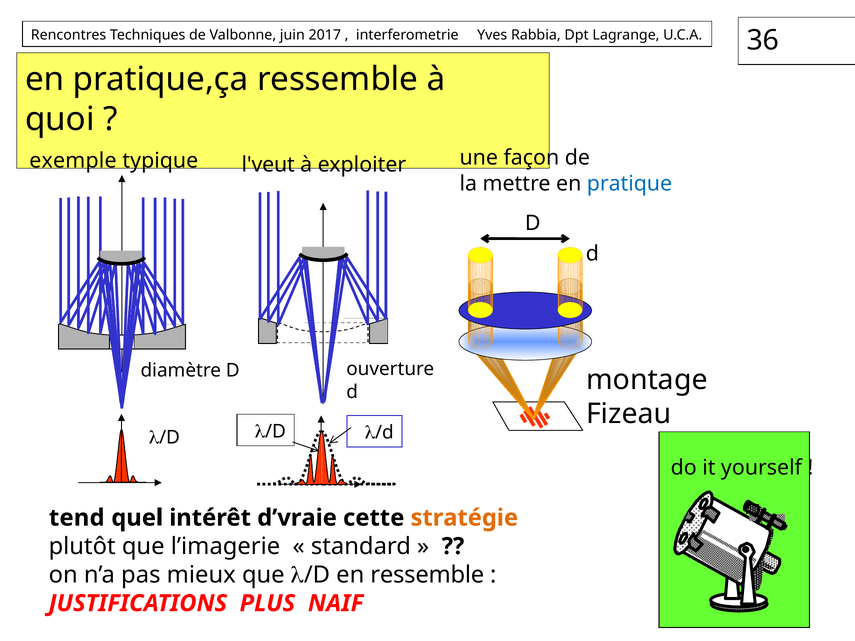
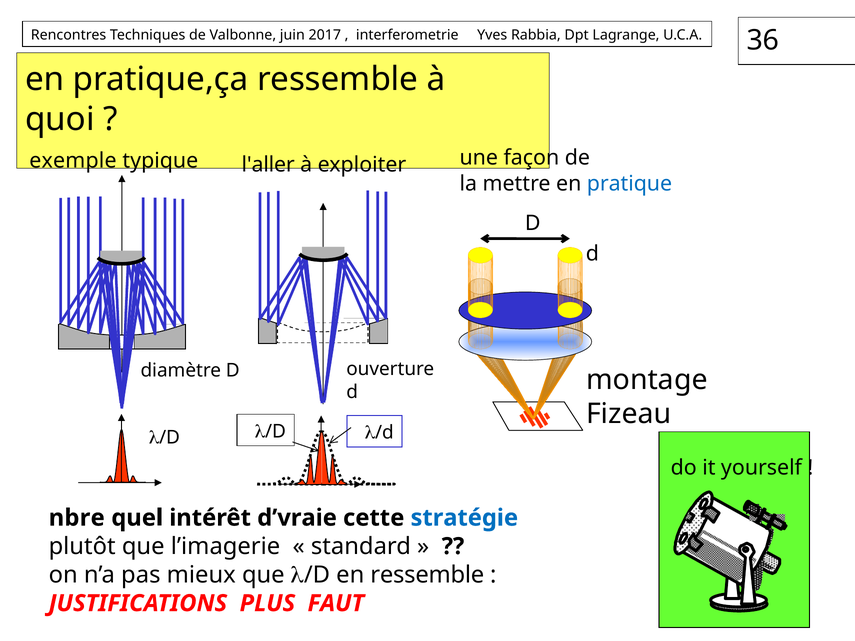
l'veut: l'veut -> l'aller (268, 165)
tend: tend -> nbre (77, 518)
stratégie colour: orange -> blue (464, 518)
NAIF: NAIF -> FAUT (336, 604)
